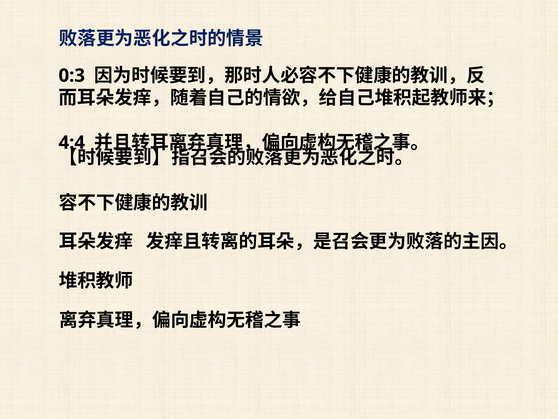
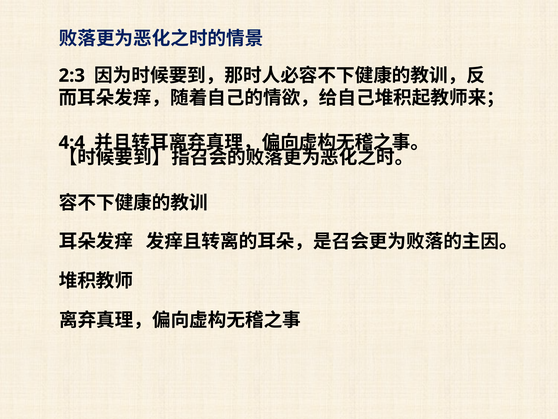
0:3: 0:3 -> 2:3 (72, 76)
